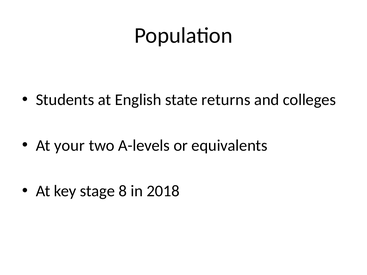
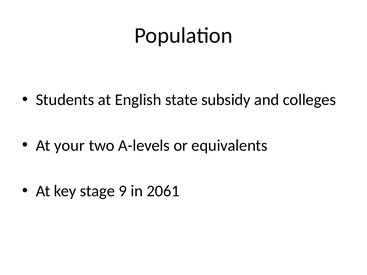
returns: returns -> subsidy (226, 100)
8: 8 -> 9 (123, 191)
2018: 2018 -> 2061 (163, 191)
